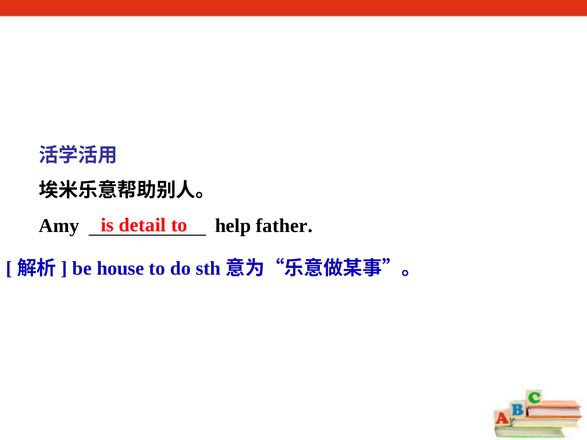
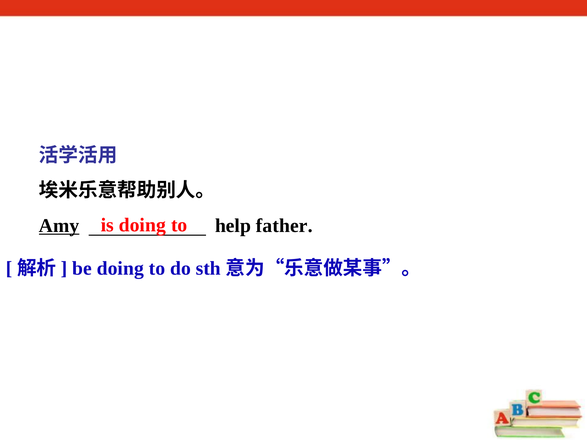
is detail: detail -> doing (142, 225)
Amy underline: none -> present (59, 226)
be house: house -> doing (120, 269)
